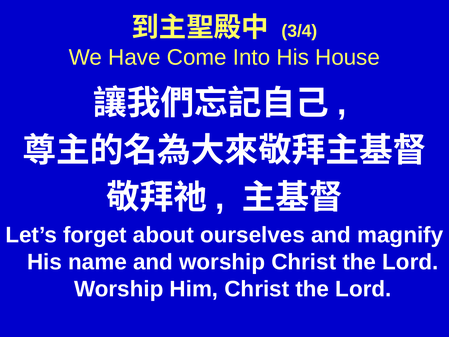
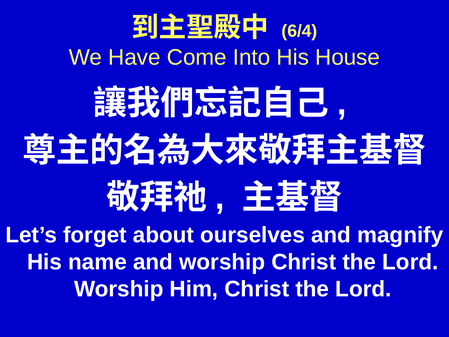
3/4: 3/4 -> 6/4 (300, 31)
